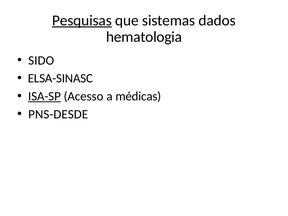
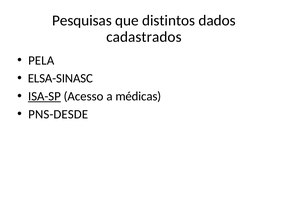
Pesquisas underline: present -> none (82, 20)
sistemas: sistemas -> distintos (169, 20)
hematologia: hematologia -> cadastrados (144, 37)
SIDO: SIDO -> PELA (41, 60)
